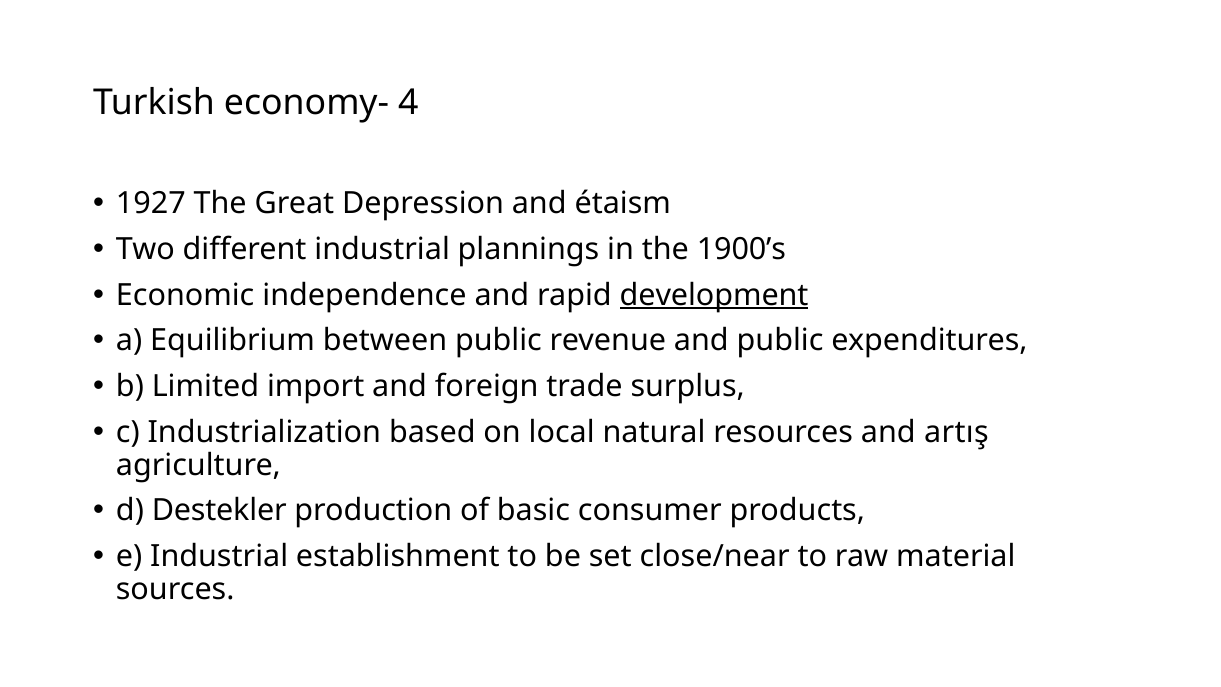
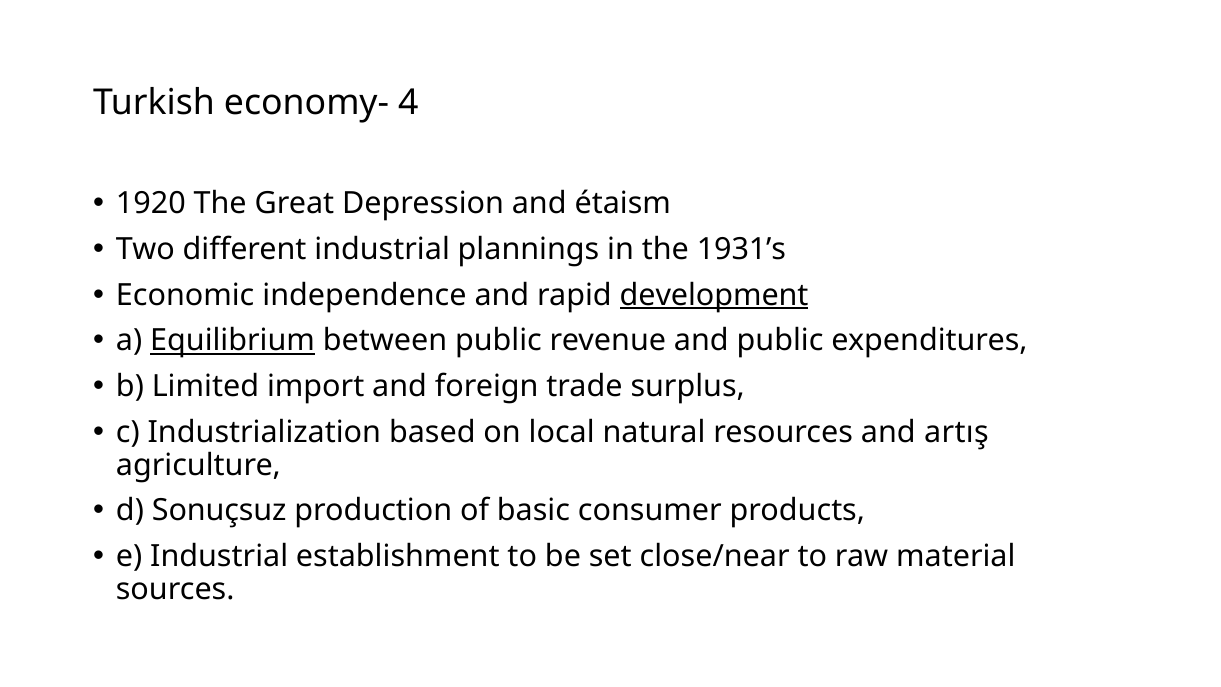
1927: 1927 -> 1920 (151, 204)
1900’s: 1900’s -> 1931’s (741, 249)
Equilibrium underline: none -> present (233, 341)
Destekler: Destekler -> Sonuçsuz (219, 511)
